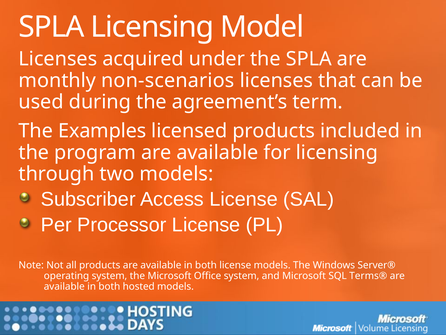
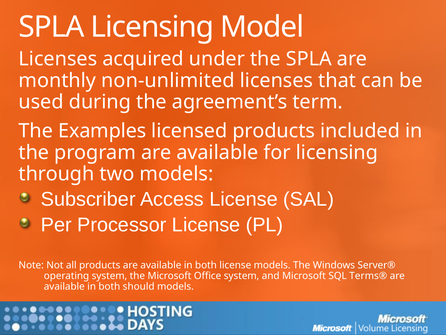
non-scenarios: non-scenarios -> non-unlimited (168, 80)
hosted: hosted -> should (139, 286)
